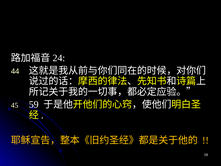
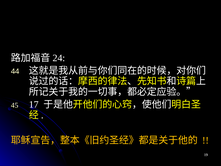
59: 59 -> 17 (34, 104)
